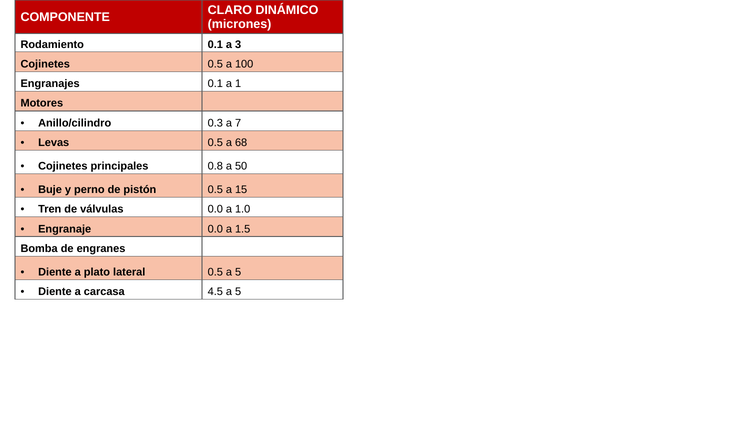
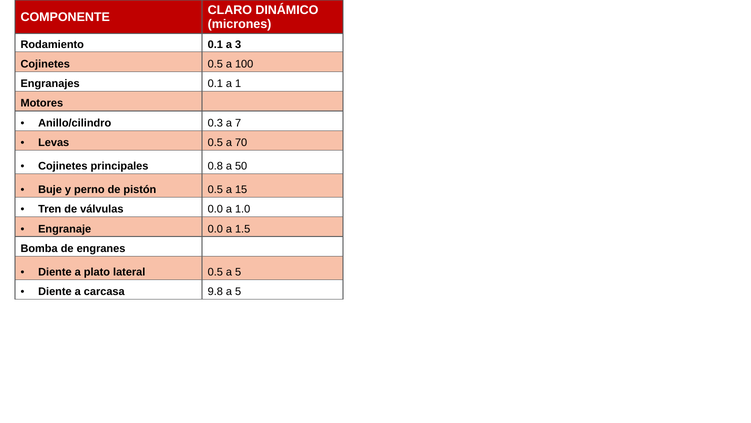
68: 68 -> 70 (241, 143)
4.5: 4.5 -> 9.8 (215, 291)
